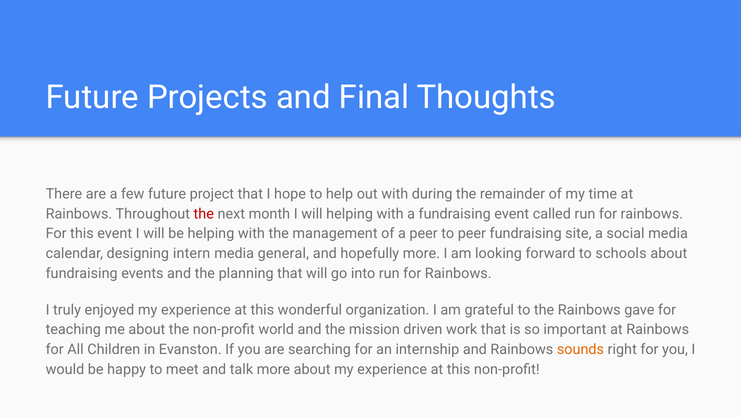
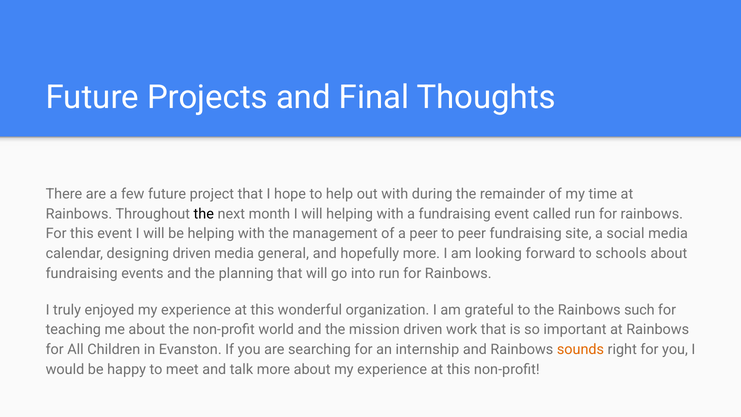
the colour: red -> black (204, 214)
designing intern: intern -> driven (192, 253)
gave: gave -> such (639, 310)
